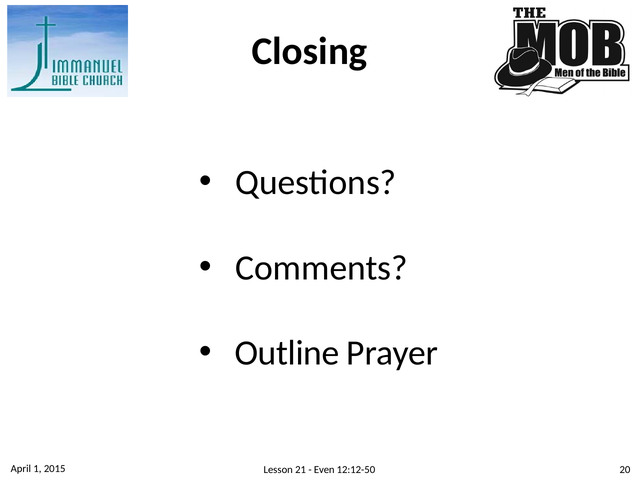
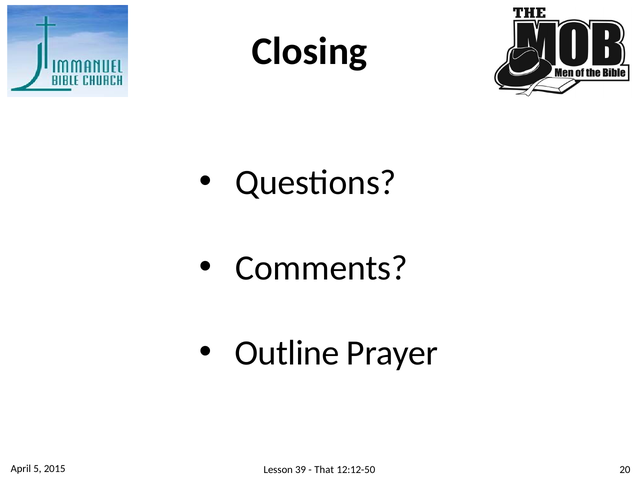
1: 1 -> 5 (37, 469)
21: 21 -> 39 (301, 470)
Even: Even -> That (324, 470)
